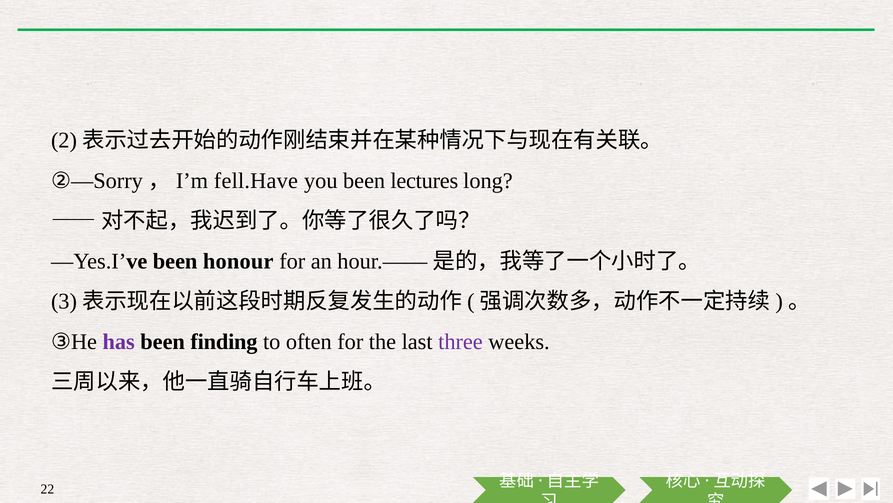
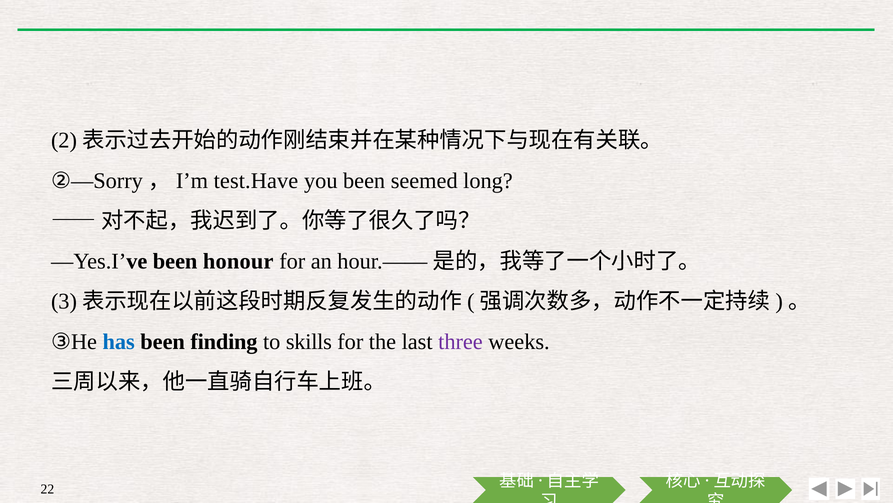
fell.Have: fell.Have -> test.Have (256, 181)
lectures: lectures -> seemed (424, 181)
has colour: purple -> blue (119, 341)
often: often -> skills (309, 341)
